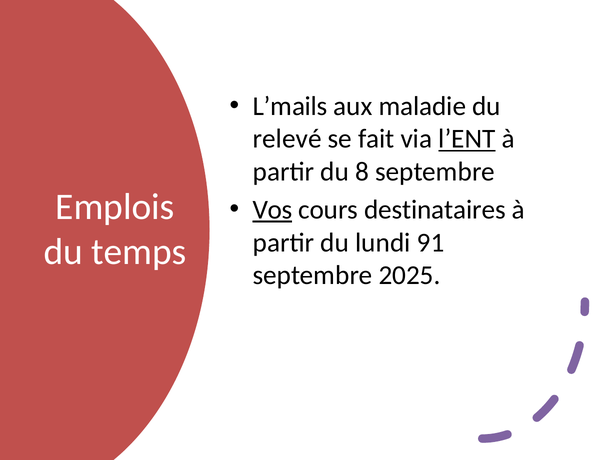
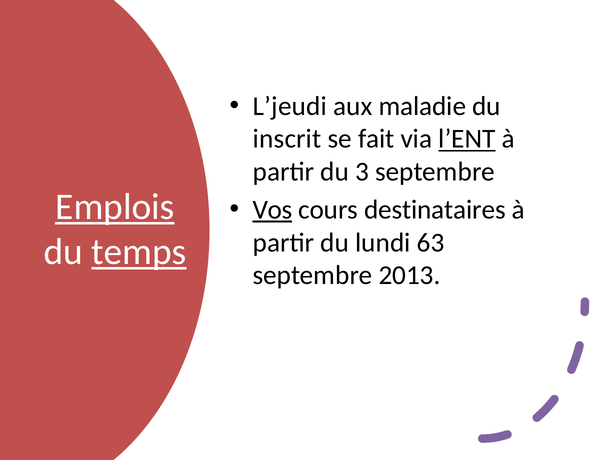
L’mails: L’mails -> L’jeudi (290, 106)
relevé: relevé -> inscrit (287, 139)
8: 8 -> 3 (362, 172)
Emplois underline: none -> present (115, 207)
91: 91 -> 63 (431, 242)
temps underline: none -> present (139, 252)
2025: 2025 -> 2013 (410, 275)
